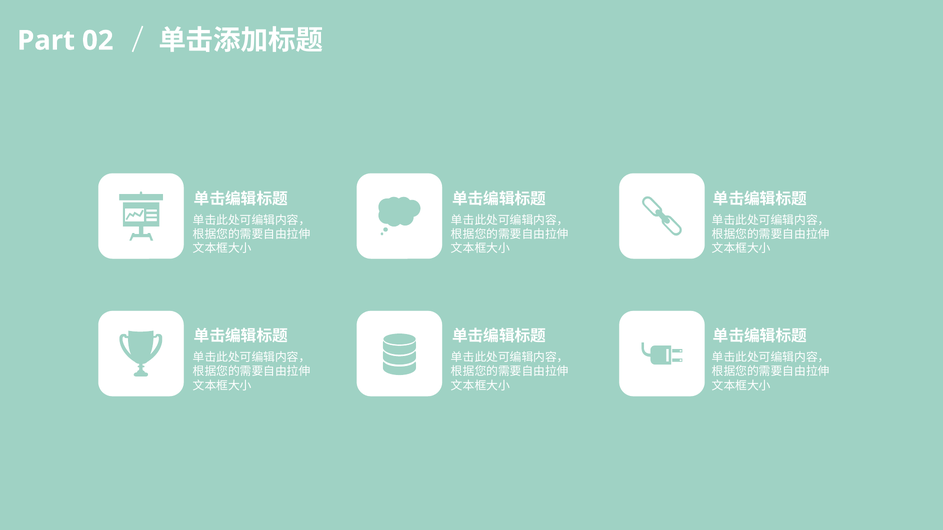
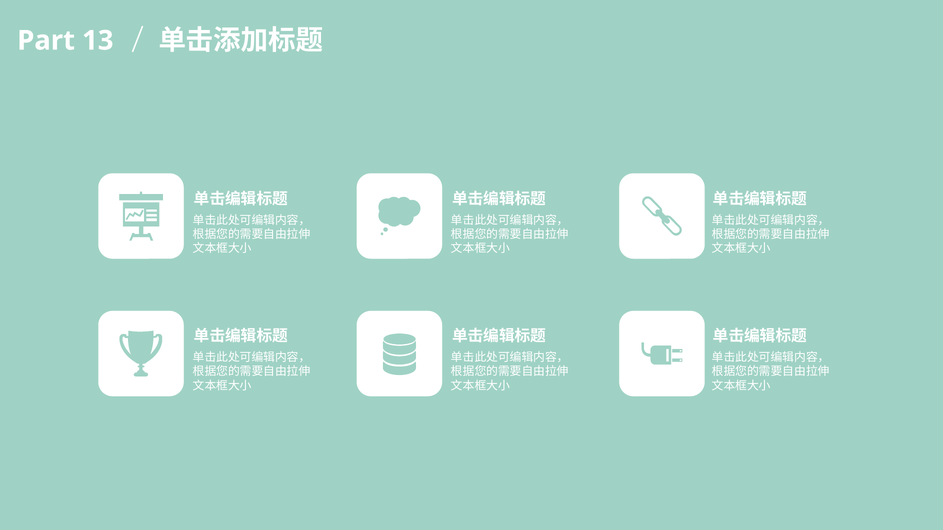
02: 02 -> 13 (98, 41)
